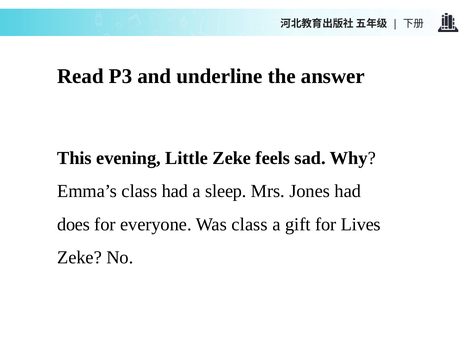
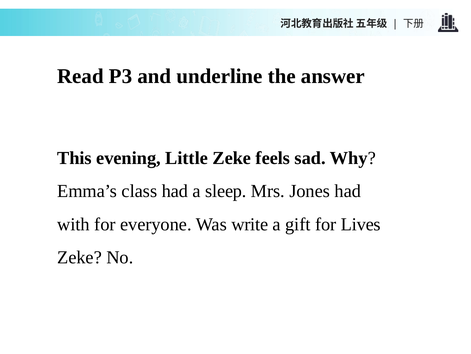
does: does -> with (73, 224)
Was class: class -> write (250, 224)
